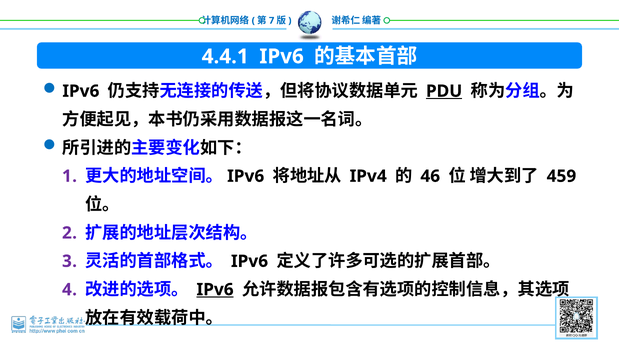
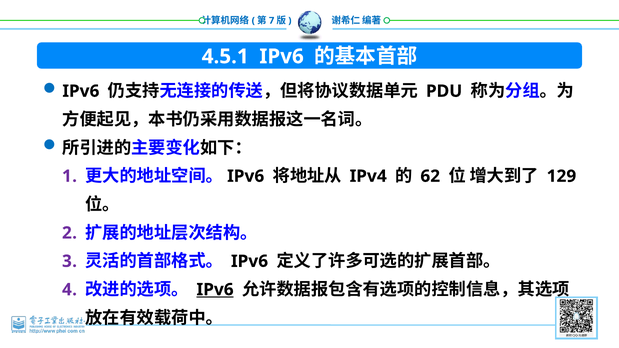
4.4.1: 4.4.1 -> 4.5.1 (225, 56)
PDU underline: present -> none (444, 91)
46: 46 -> 62 (430, 176)
459: 459 -> 129 (561, 176)
